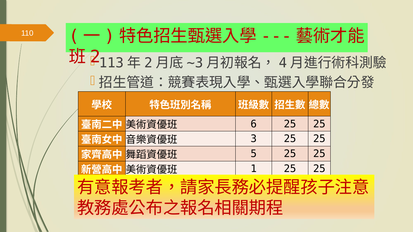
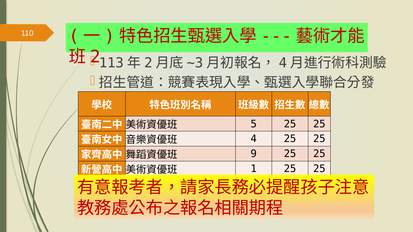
6: 6 -> 5 (254, 124)
3: 3 -> 4 (254, 139)
5: 5 -> 9 (254, 154)
